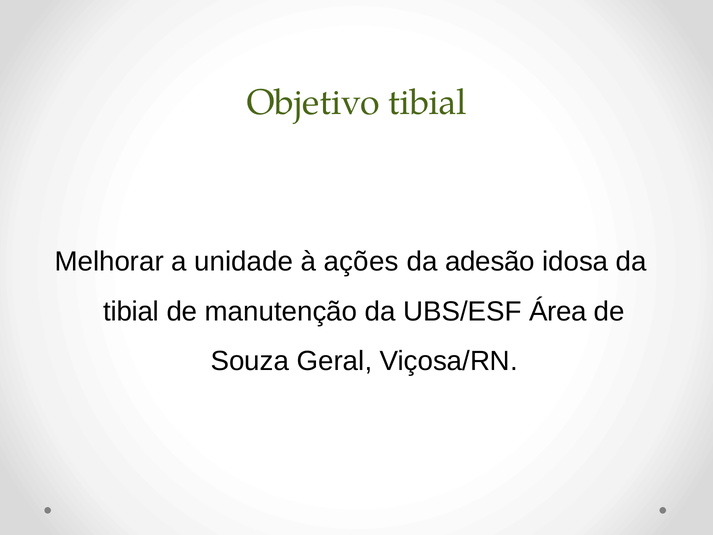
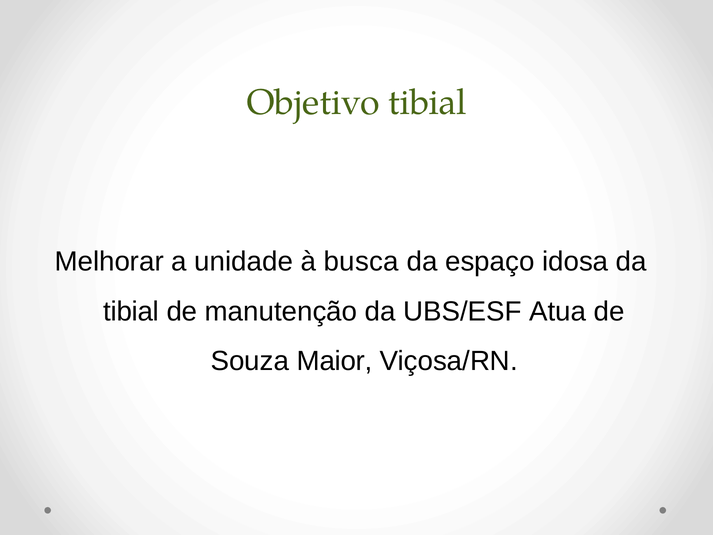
ações: ações -> busca (361, 261)
adesão: adesão -> espaço (490, 261)
Área: Área -> Atua (558, 311)
Geral: Geral -> Maior (335, 361)
